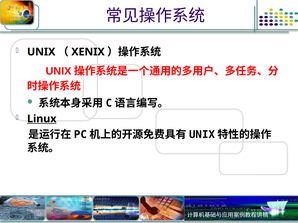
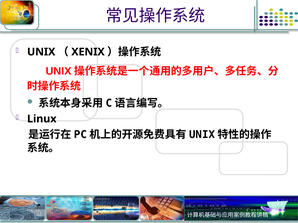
Linux underline: present -> none (42, 119)
